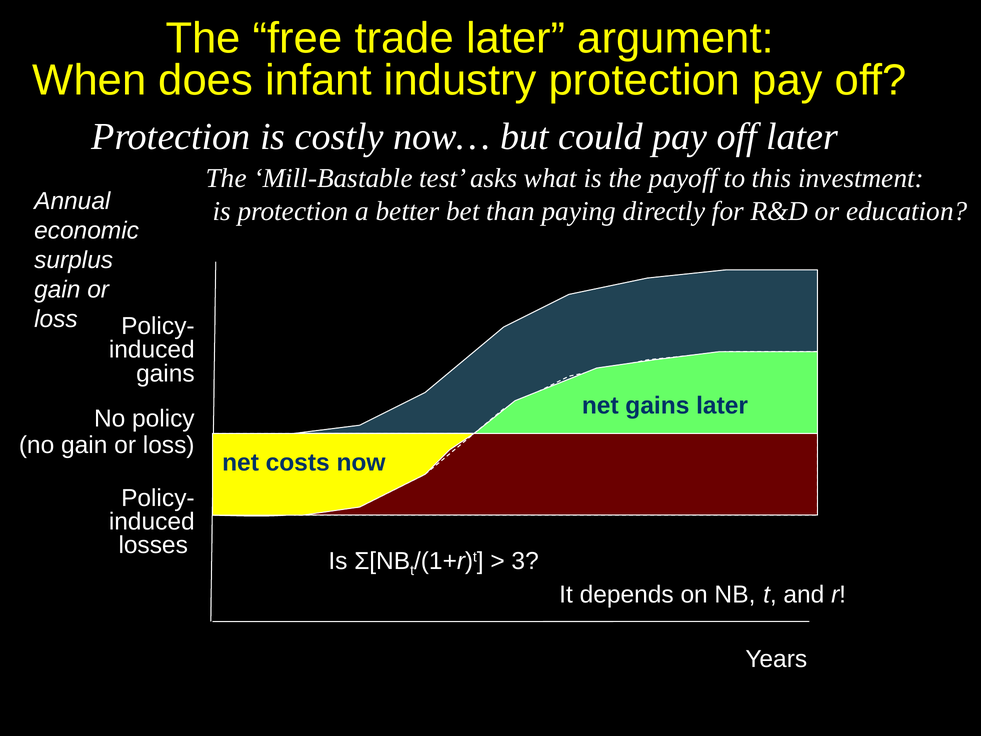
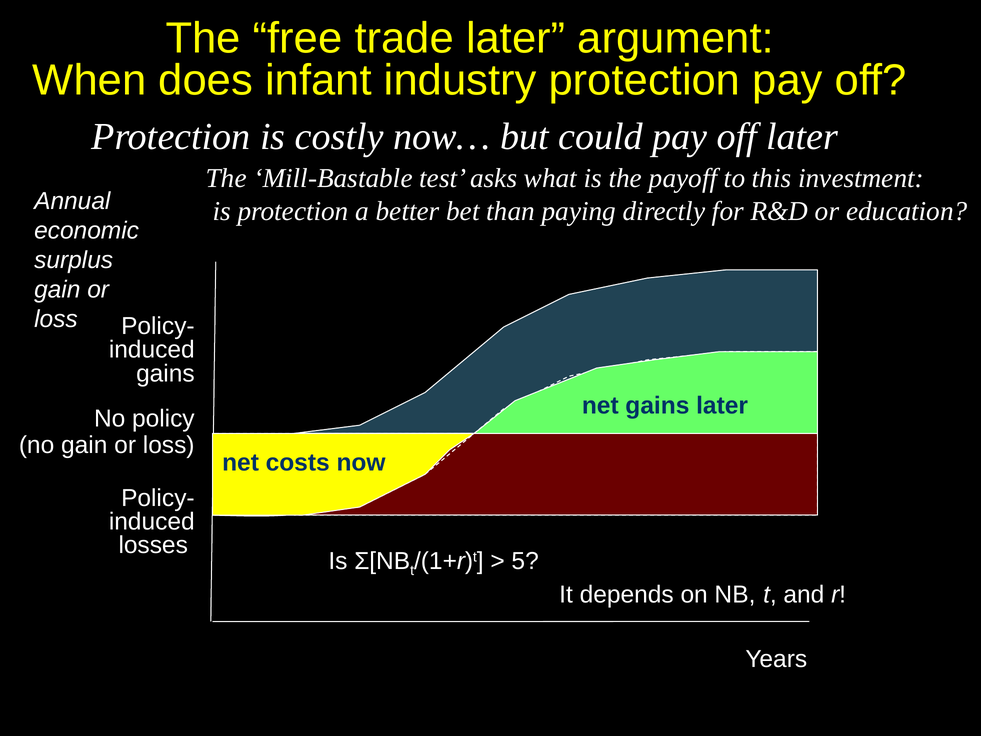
3: 3 -> 5 (525, 561)
